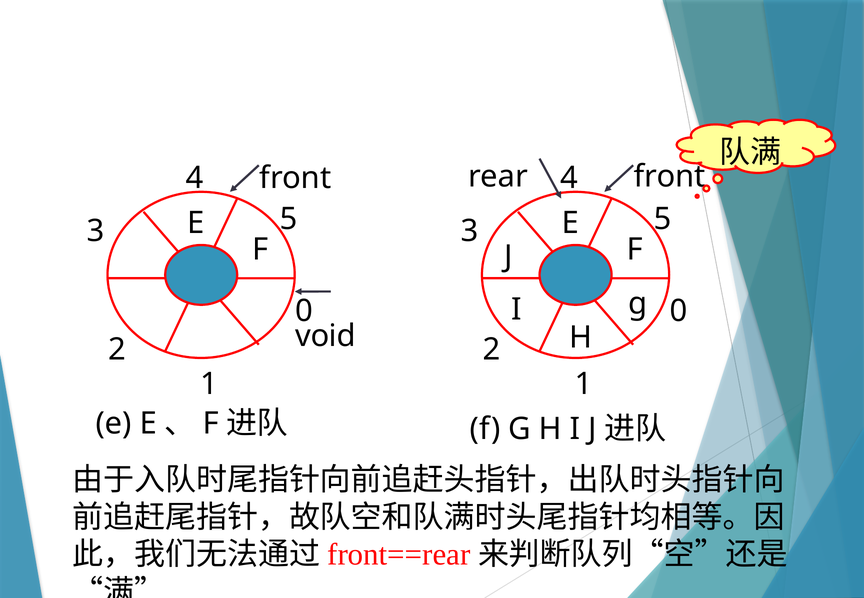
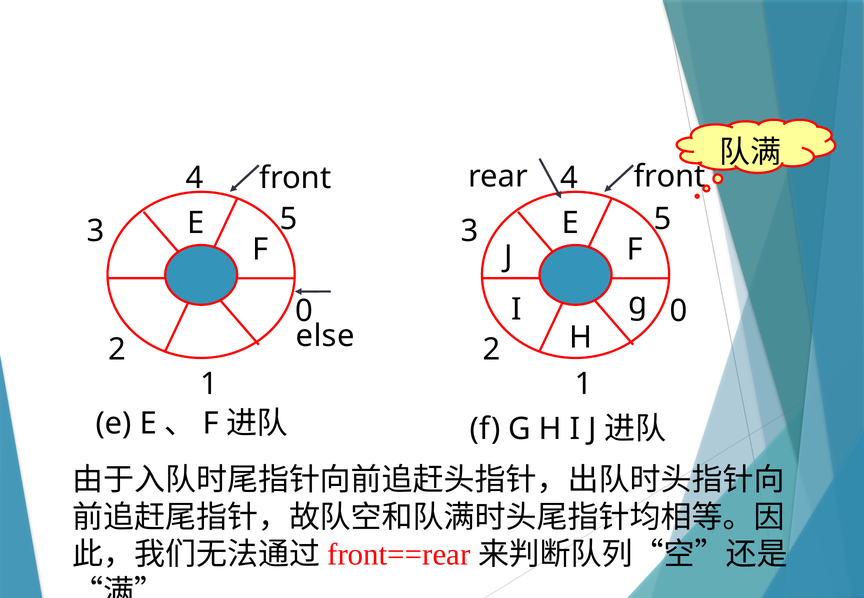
void: void -> else (325, 336)
